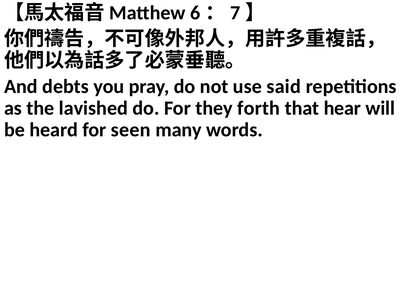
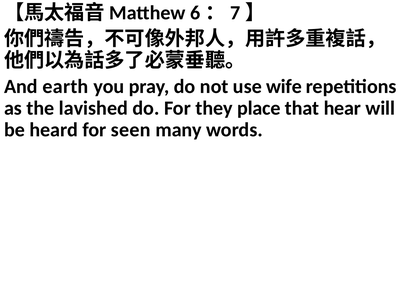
debts: debts -> earth (65, 86)
said: said -> wife (284, 86)
forth: forth -> place (259, 108)
